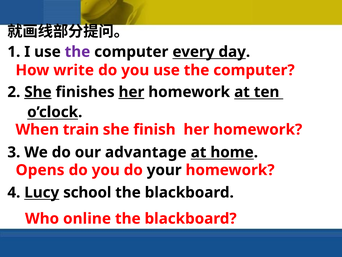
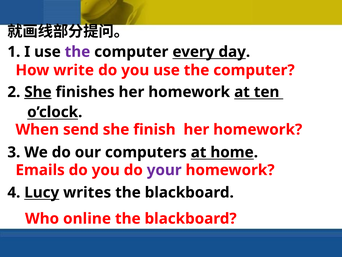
her underline: present -> none (131, 92)
train: train -> send (81, 129)
advantage: advantage -> computers (146, 152)
Opens: Opens -> Emails (40, 170)
your colour: black -> purple (164, 170)
school: school -> writes (87, 192)
